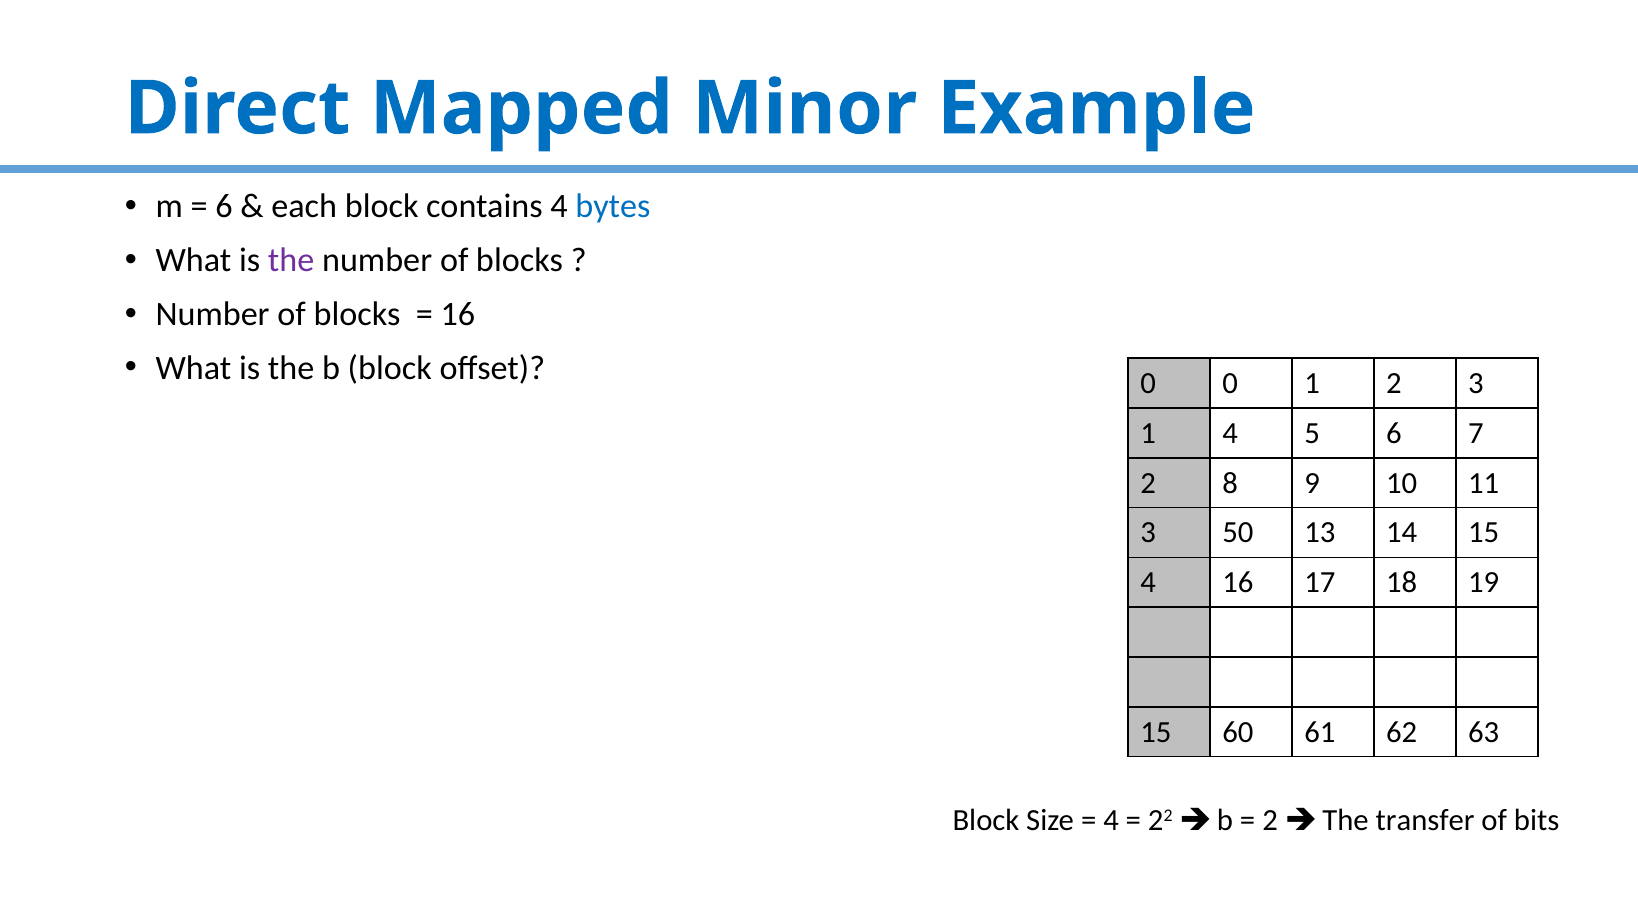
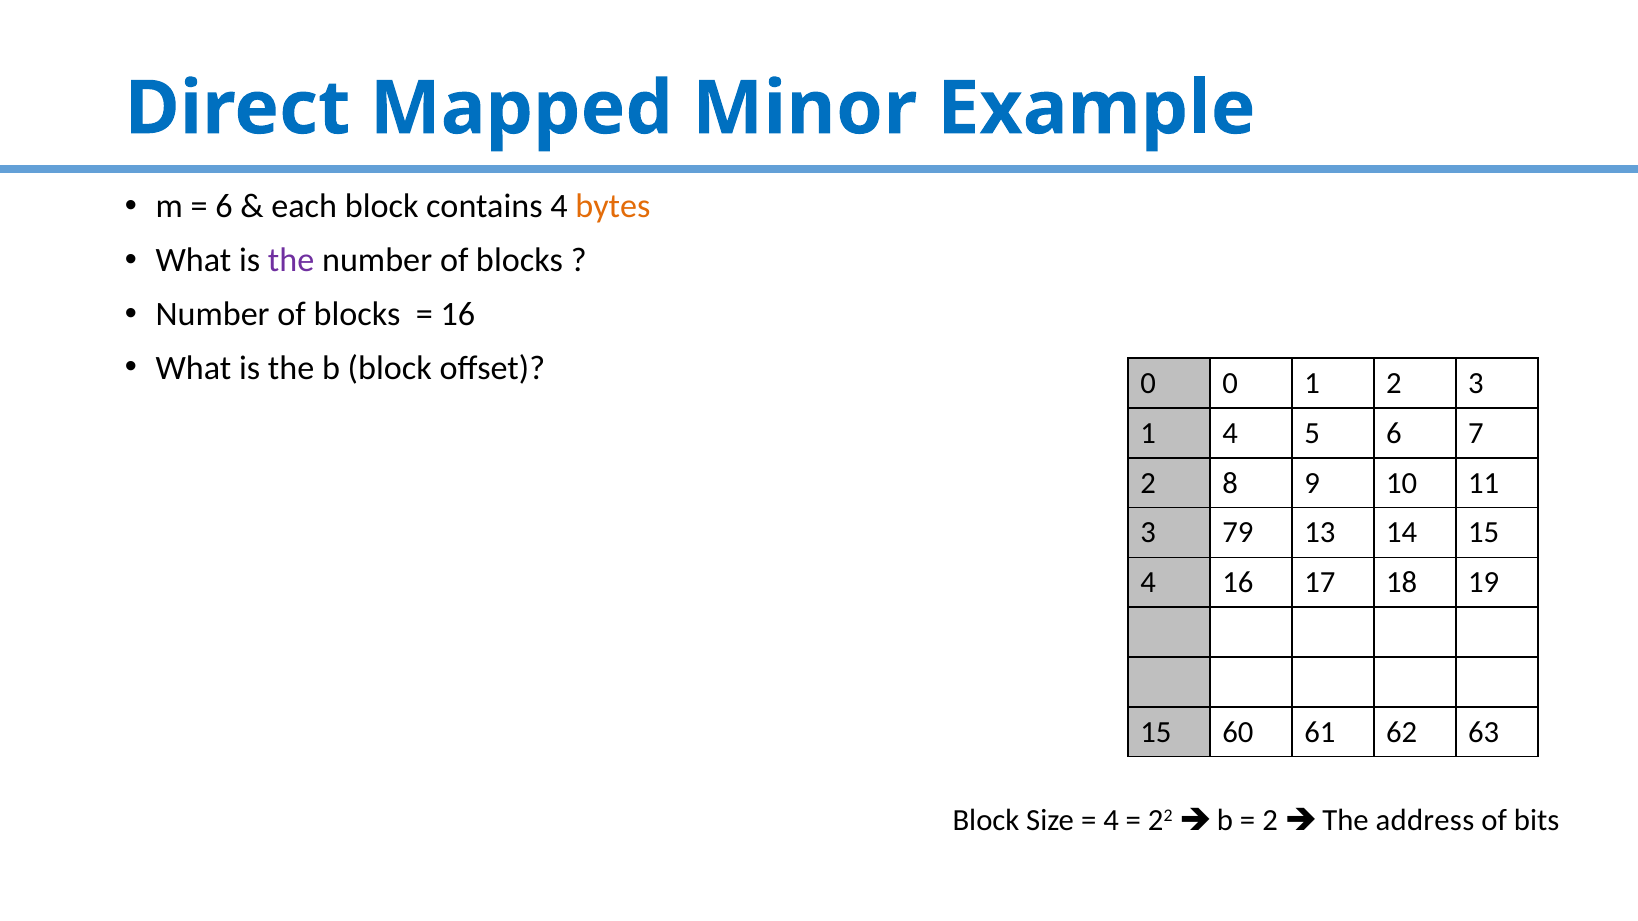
bytes colour: blue -> orange (613, 206)
50: 50 -> 79 (1238, 533)
transfer: transfer -> address (1425, 821)
